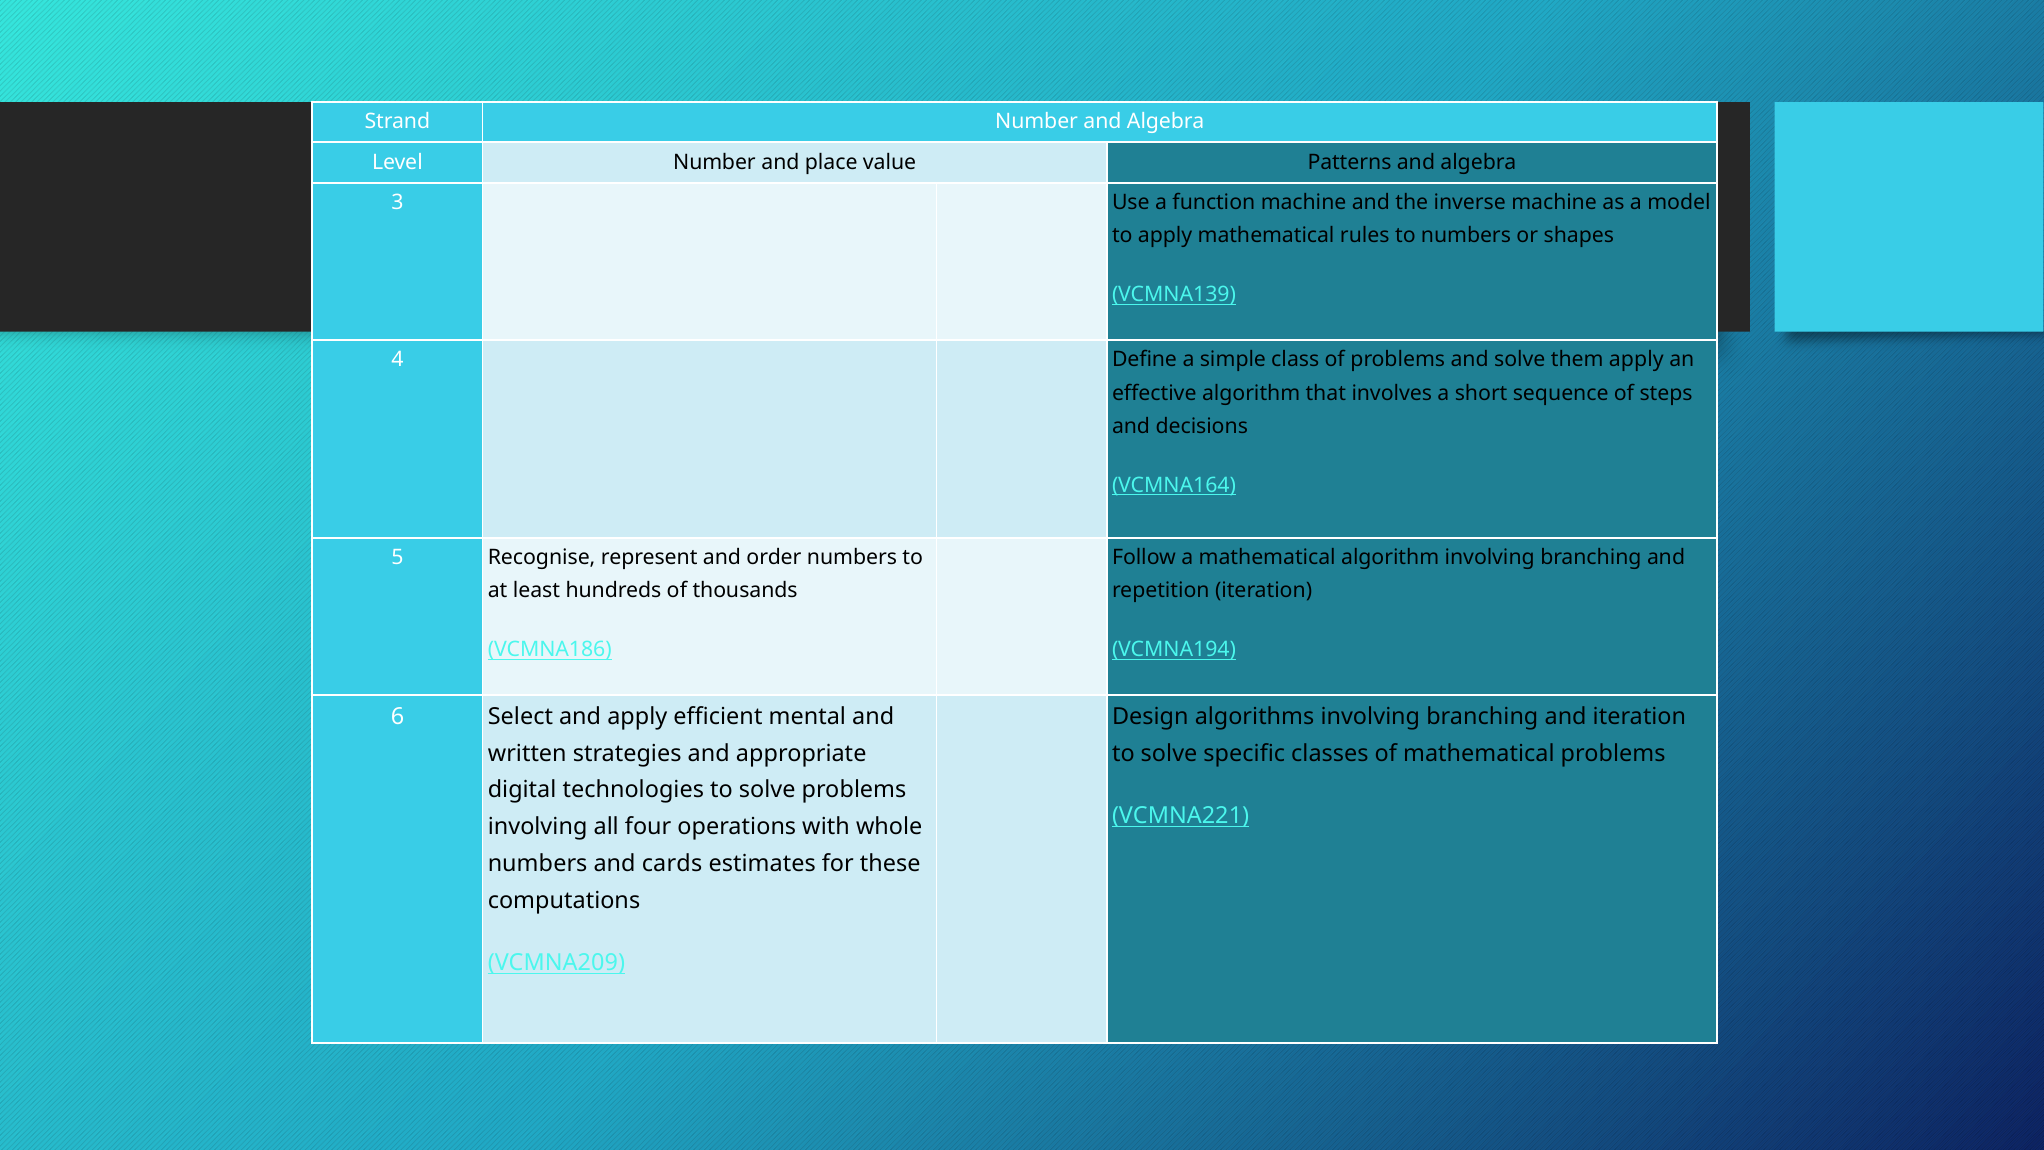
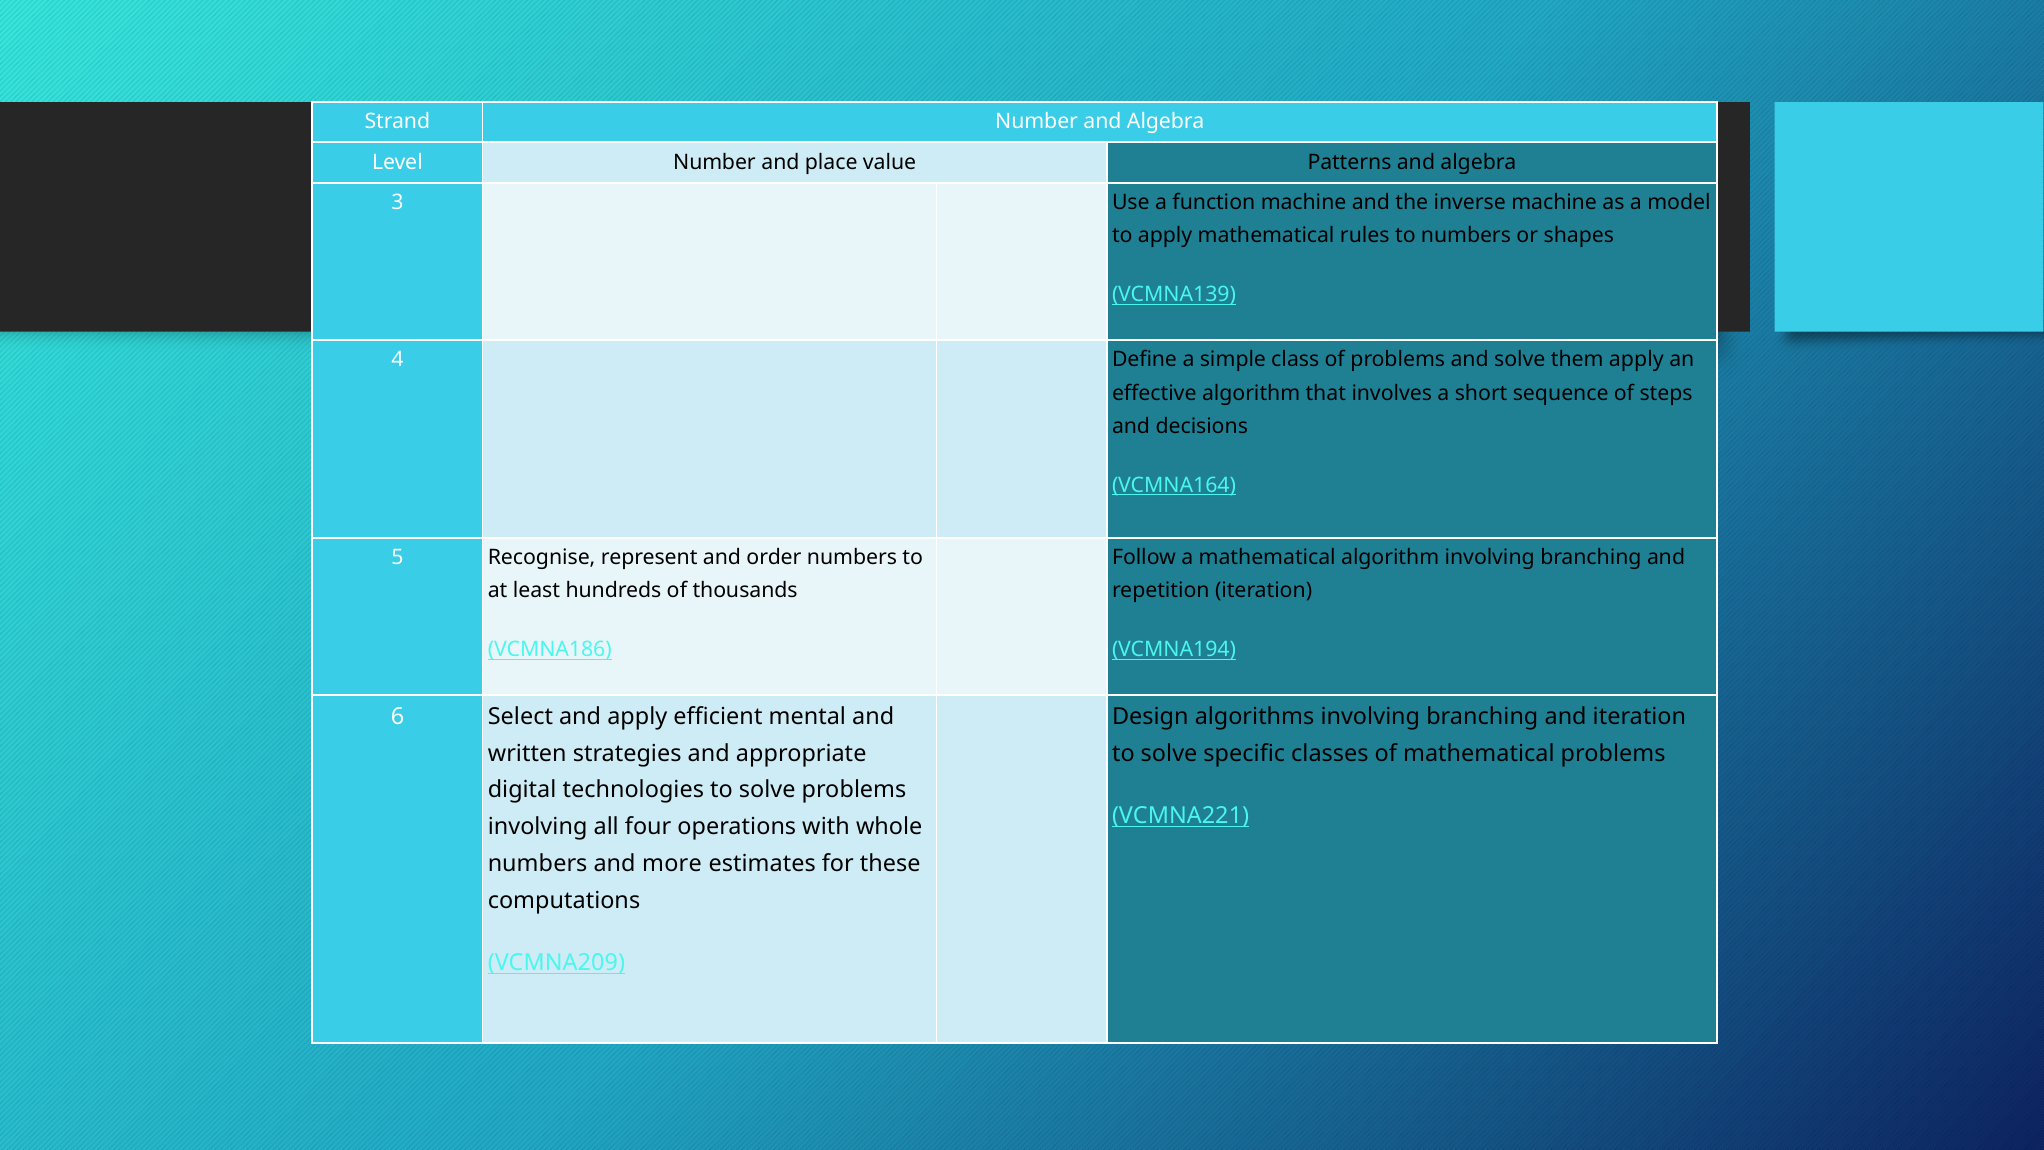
cards: cards -> more (672, 863)
